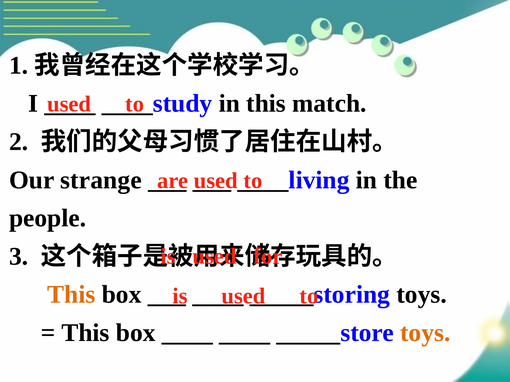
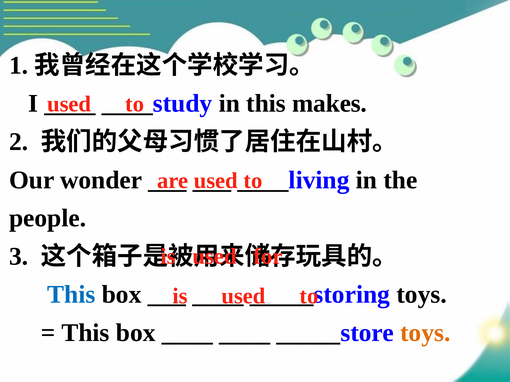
match: match -> makes (330, 104)
strange: strange -> wonder (101, 180)
This colour: orange -> blue (71, 295)
